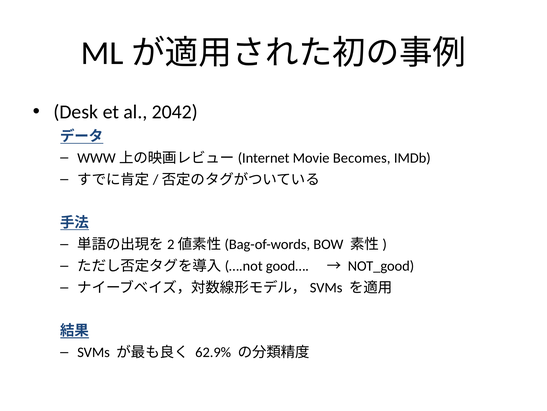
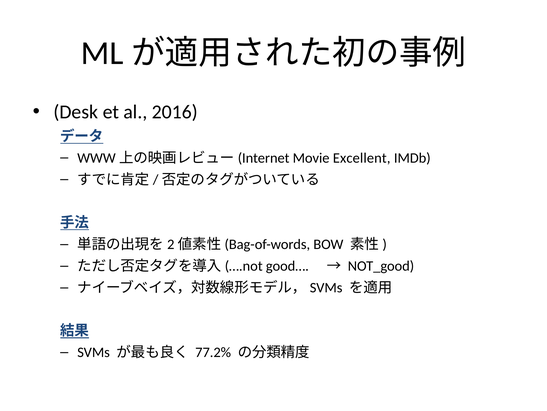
2042: 2042 -> 2016 (175, 112)
Becomes: Becomes -> Excellent (362, 158)
62.9%: 62.9% -> 77.2% (213, 352)
